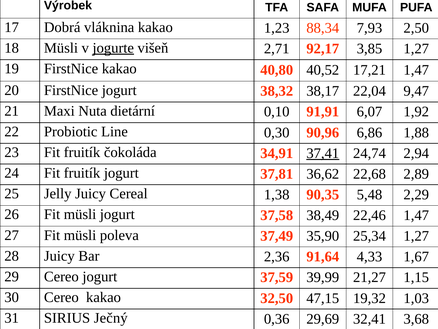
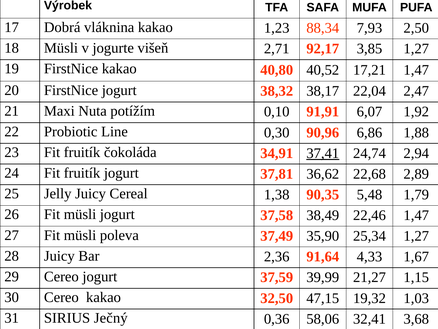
jogurte underline: present -> none (113, 48)
9,47: 9,47 -> 2,47 (416, 91)
dietární: dietární -> potížím (133, 111)
2,29: 2,29 -> 1,79 (416, 194)
29,69: 29,69 -> 58,06 (323, 318)
